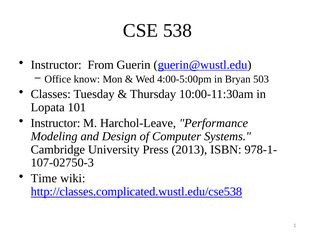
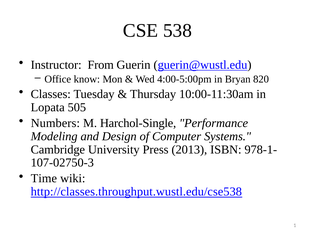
503: 503 -> 820 (261, 79)
101: 101 -> 505 (77, 107)
Instructor: Instructor -> Numbers (55, 123)
Harchol-Leave: Harchol-Leave -> Harchol-Single (138, 123)
http://classes.complicated.wustl.edu/cse538: http://classes.complicated.wustl.edu/cse538 -> http://classes.throughput.wustl.edu/cse538 (136, 192)
